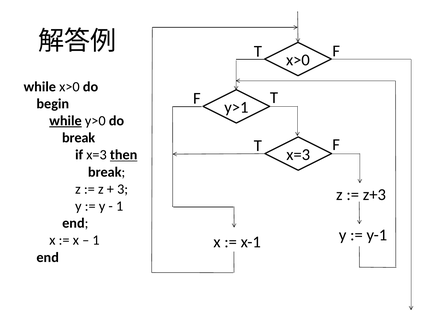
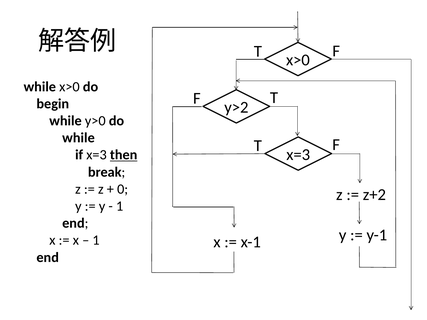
y>1: y>1 -> y>2 (236, 108)
while underline: present -> none (66, 121)
break: break -> while (78, 138)
3: 3 -> 0 (123, 189)
z+3: z+3 -> z+2 (374, 195)
